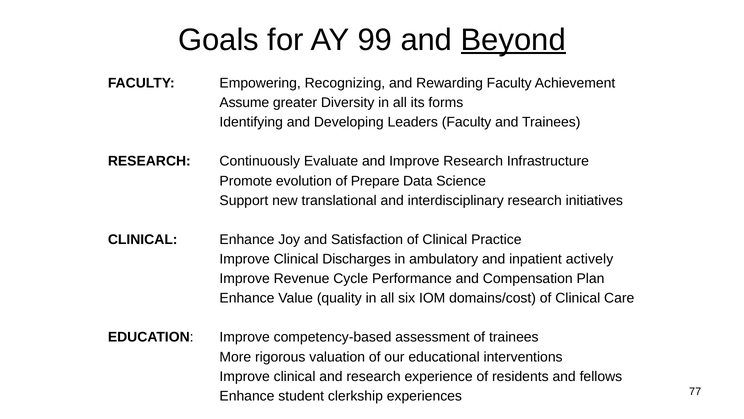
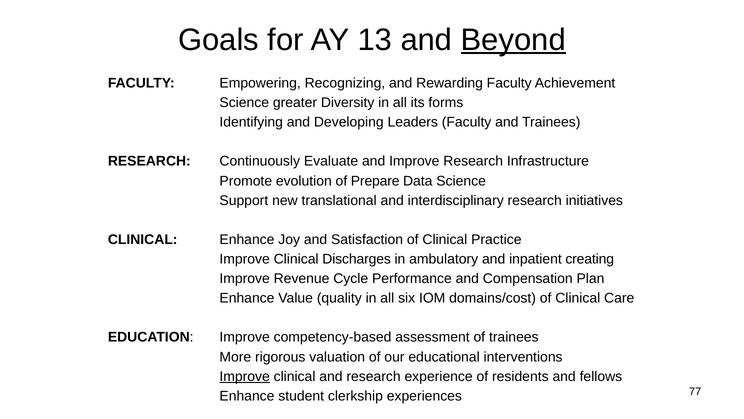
99: 99 -> 13 (375, 40)
Assume: Assume -> Science (244, 103)
actively: actively -> creating (590, 259)
Improve underline: none -> present (245, 376)
